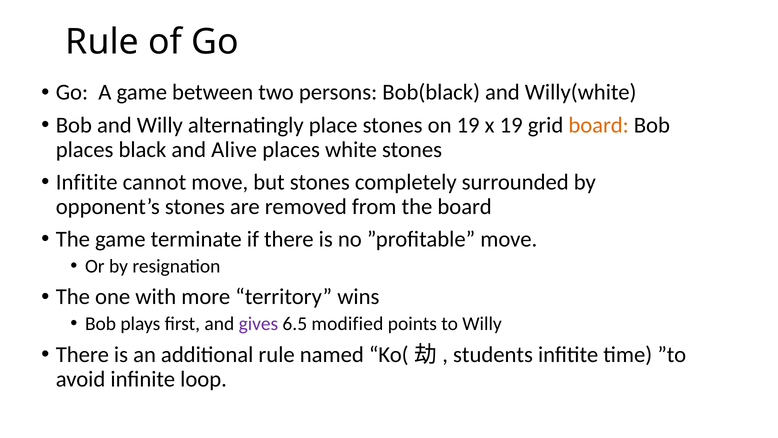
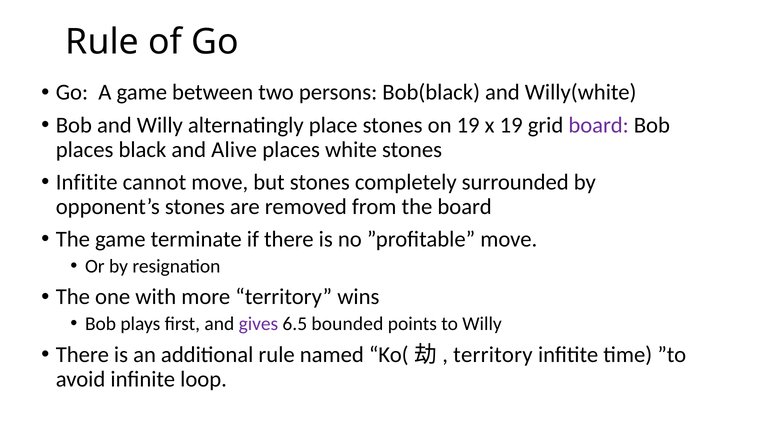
board colour: orange -> purple (599, 125)
modified: modified -> bounded (347, 323)
students: students -> territory (493, 354)
